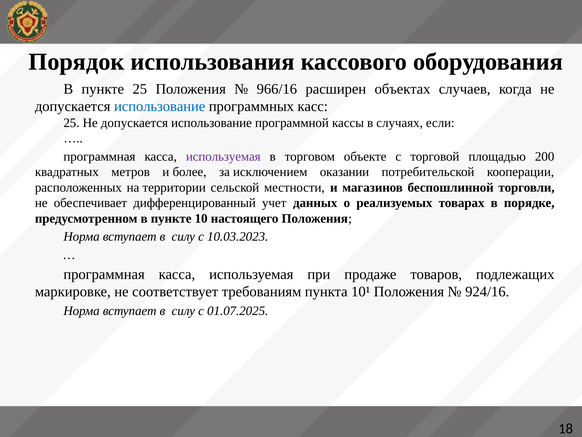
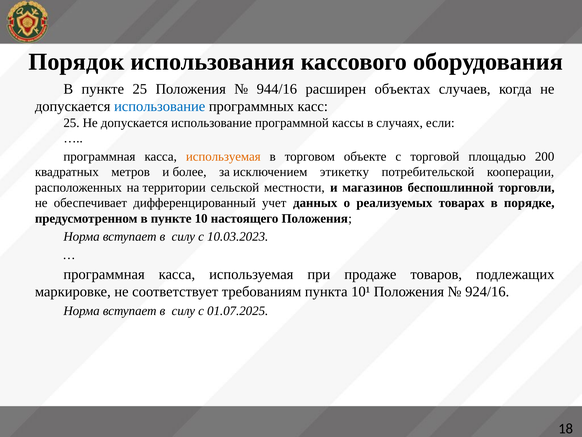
966/16: 966/16 -> 944/16 (277, 89)
используемая colour: purple -> orange (223, 156)
оказании: оказании -> этикетку (344, 172)
